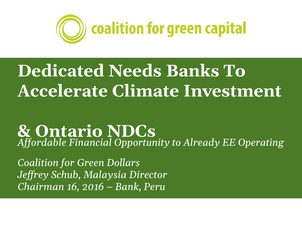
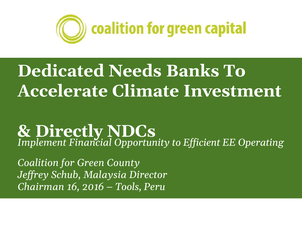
Ontario: Ontario -> Directly (69, 131)
Affordable: Affordable -> Implement (42, 143)
Already: Already -> Efficient (202, 143)
Dollars: Dollars -> County (123, 163)
Bank: Bank -> Tools (128, 187)
